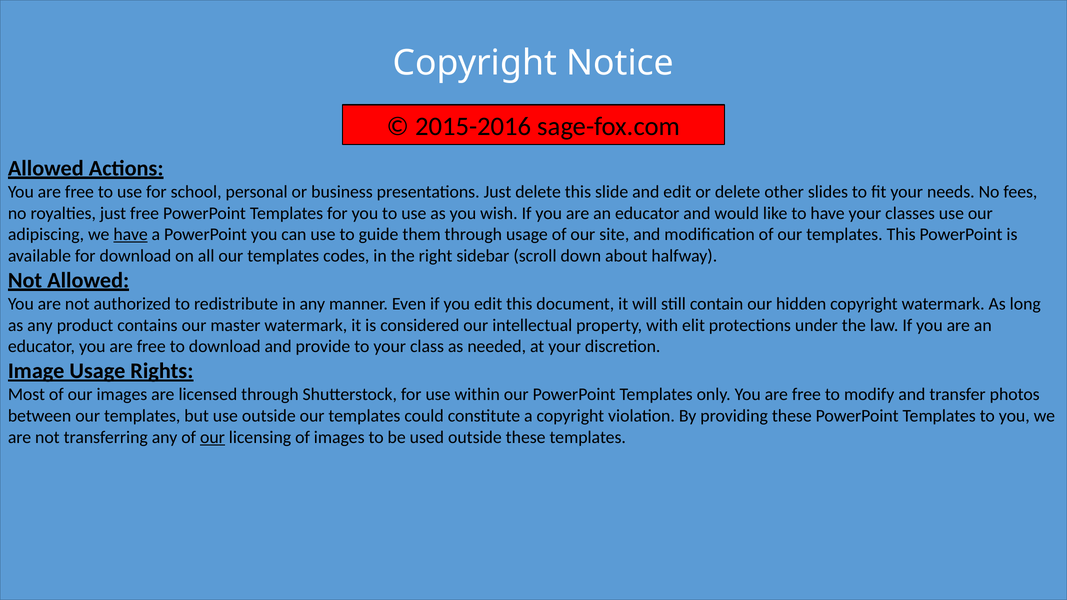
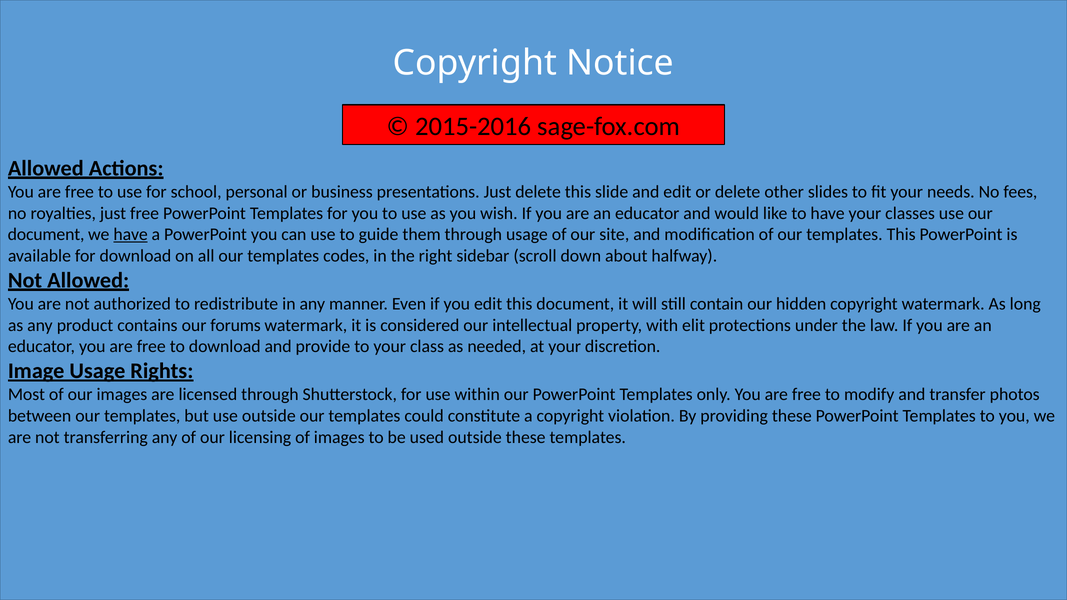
adipiscing: adipiscing -> document (46, 235)
master: master -> forums (236, 325)
our underline: present -> none (212, 437)
